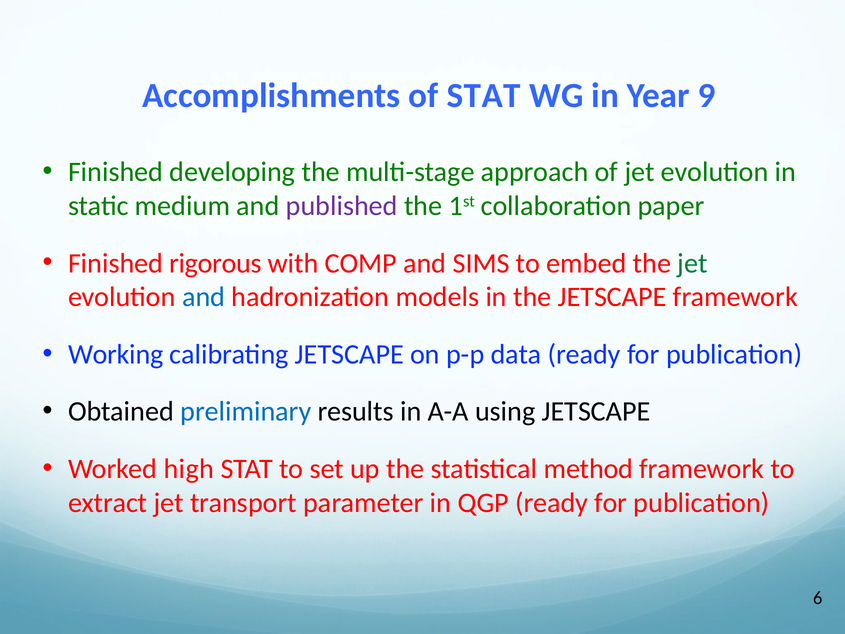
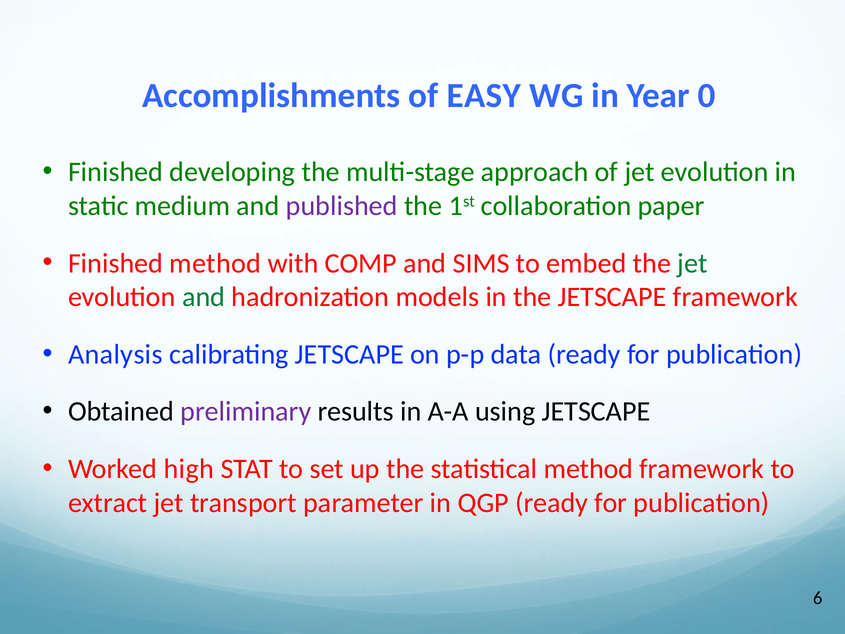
of STAT: STAT -> EASY (484, 96)
9: 9 -> 0 (707, 96)
Finished rigorous: rigorous -> method (215, 263)
and colour: blue -> green (204, 297)
Working: Working -> Analysis (115, 354)
preliminary colour: blue -> purple (246, 411)
